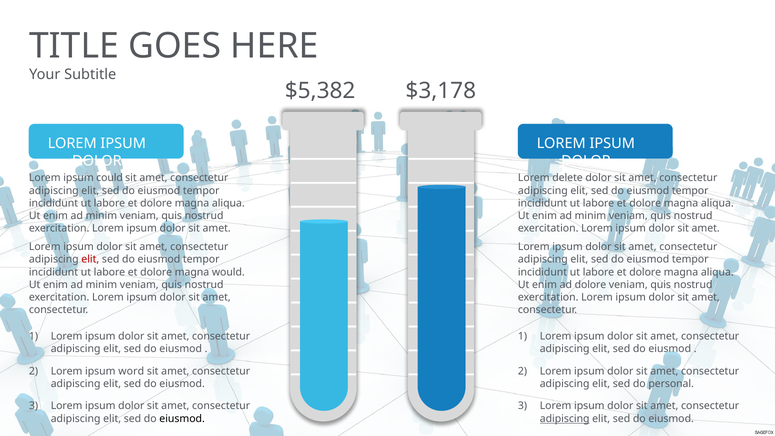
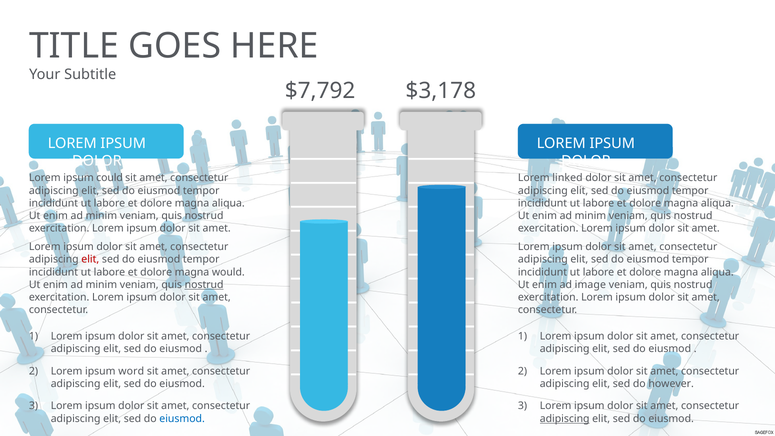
$5,382: $5,382 -> $7,792 (320, 91)
delete: delete -> linked (567, 178)
nostrud underline: none -> present (204, 285)
ad dolore: dolore -> image (590, 285)
personal: personal -> however (671, 384)
eiusmod colour: black -> blue (182, 419)
